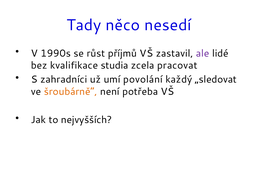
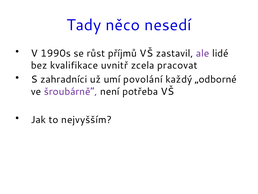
studia: studia -> uvnitř (114, 65)
„sledovat: „sledovat -> „odborné (216, 79)
šroubárně“ colour: orange -> purple (71, 91)
nejvyšších: nejvyšších -> nejvyšším (86, 119)
